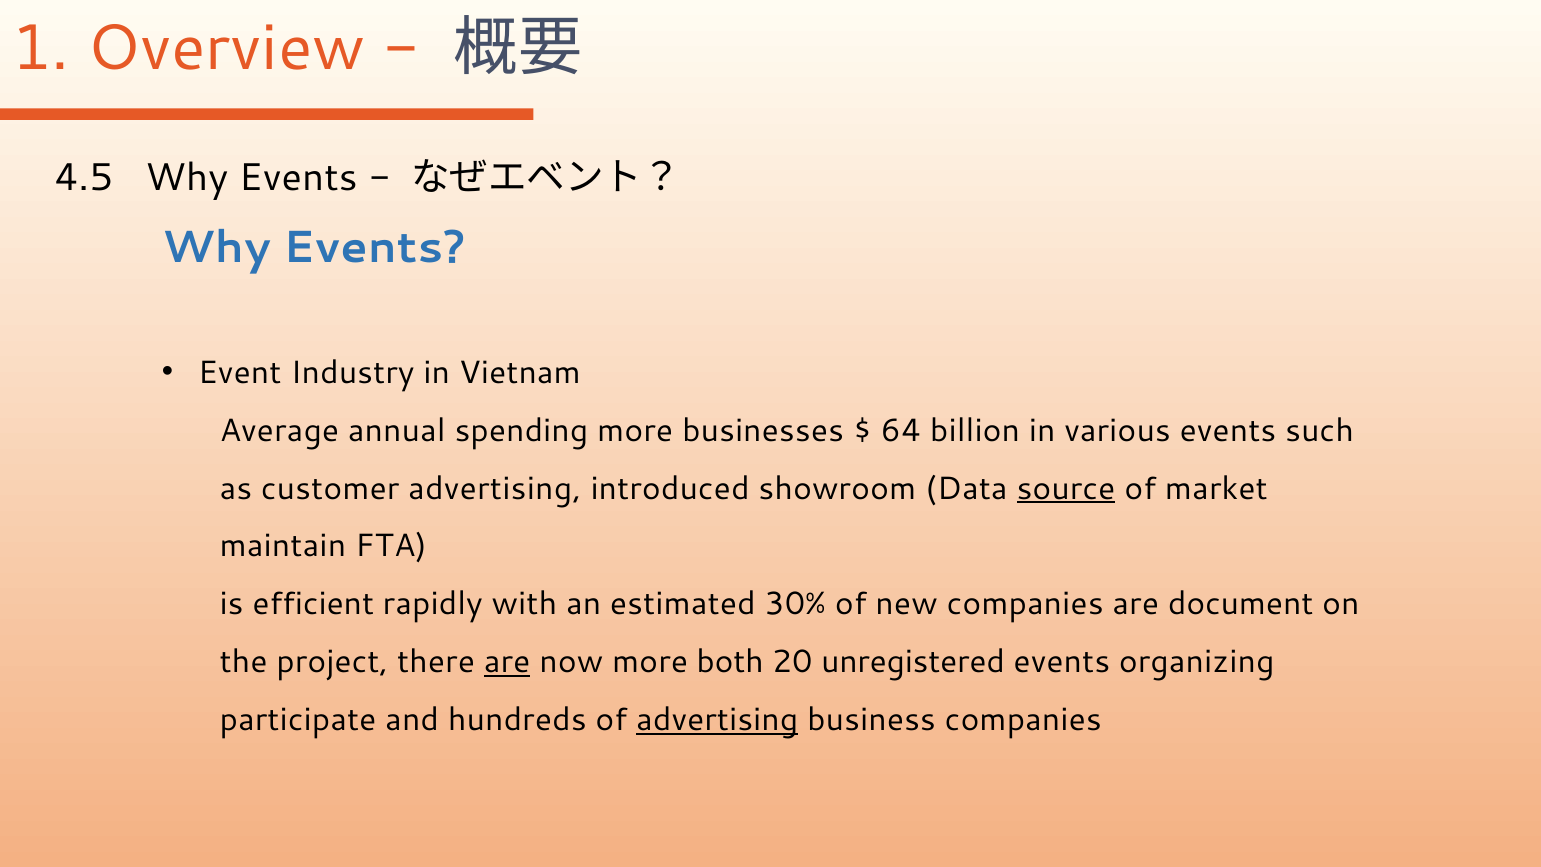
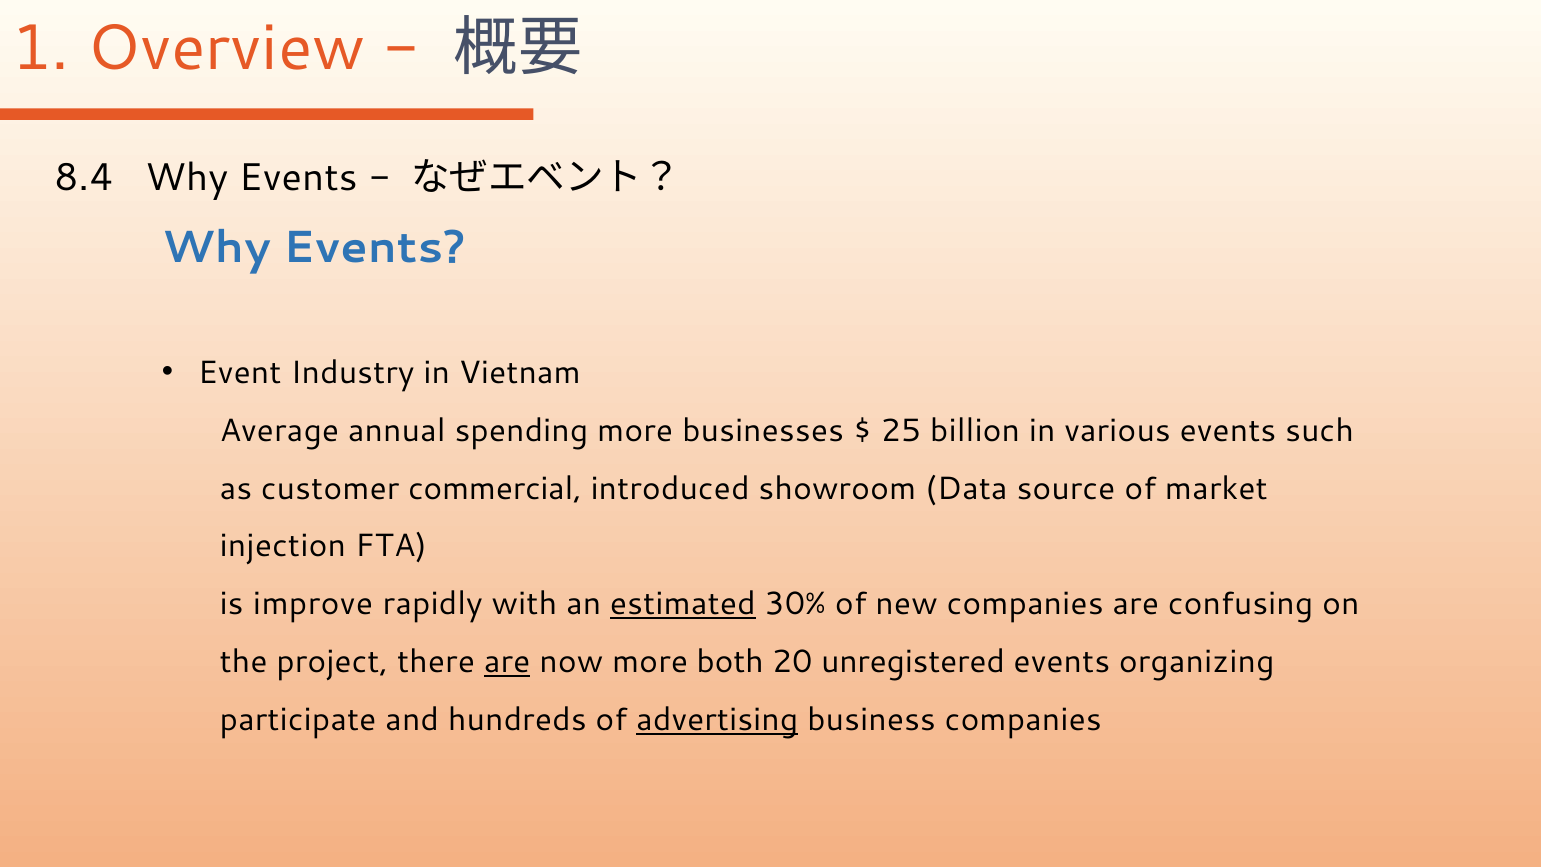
4.5: 4.5 -> 8.4 (84, 178)
64: 64 -> 25 (901, 431)
customer advertising: advertising -> commercial (495, 488)
source underline: present -> none (1066, 488)
maintain: maintain -> injection (283, 546)
efficient: efficient -> improve (313, 604)
estimated underline: none -> present (683, 604)
document: document -> confusing (1241, 604)
